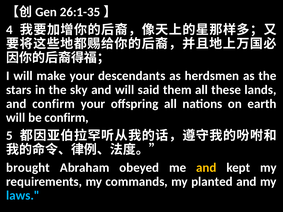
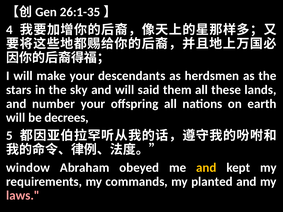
and confirm: confirm -> number (54, 104)
be confirm: confirm -> decrees (67, 118)
brought: brought -> window (28, 168)
laws colour: light blue -> pink (23, 196)
